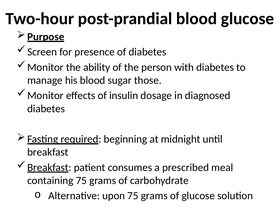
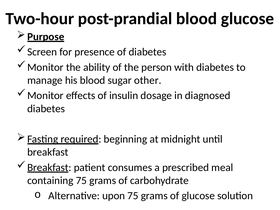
those: those -> other (148, 80)
